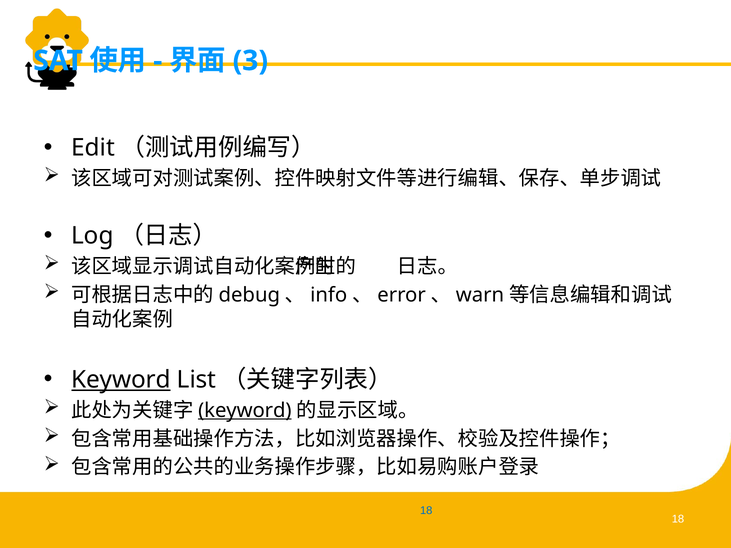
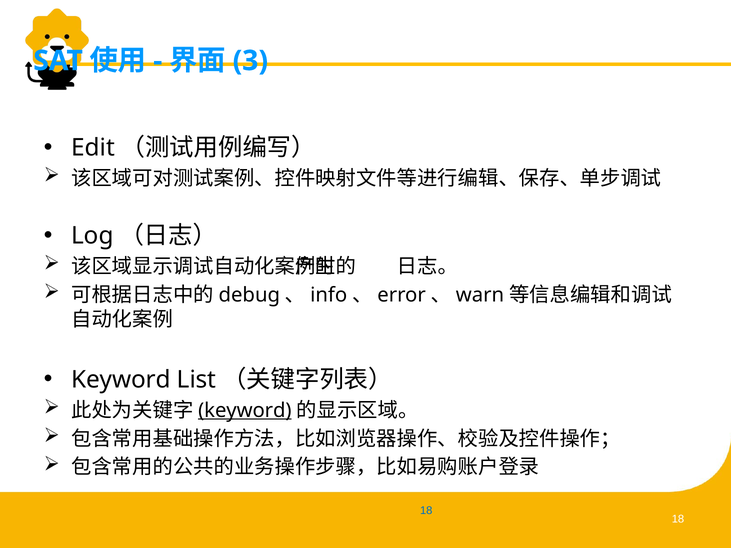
Keyword underline: present -> none (121, 380)
